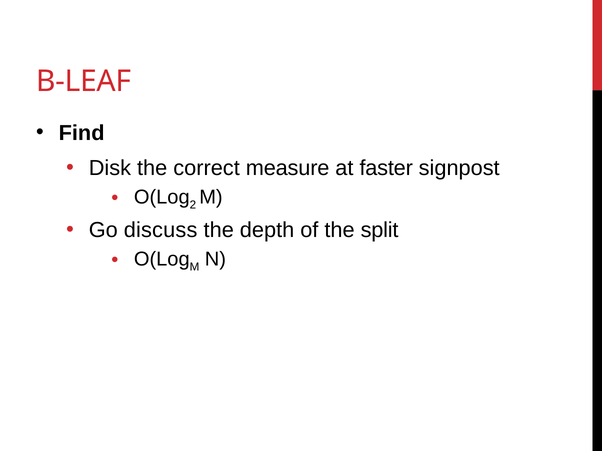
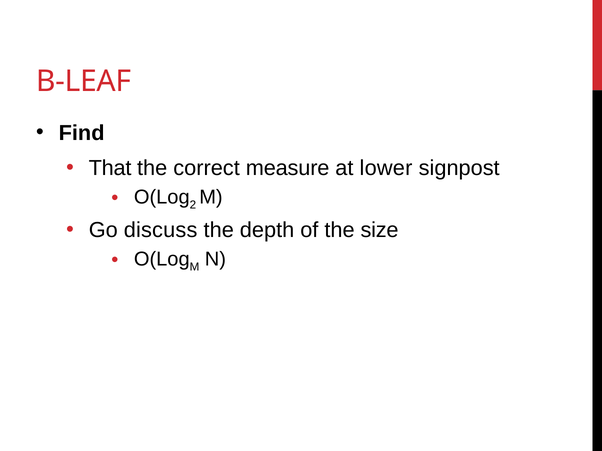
Disk: Disk -> That (110, 168)
faster: faster -> lower (386, 168)
split: split -> size (380, 230)
